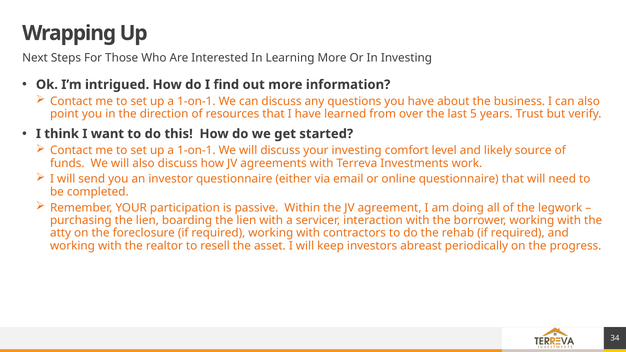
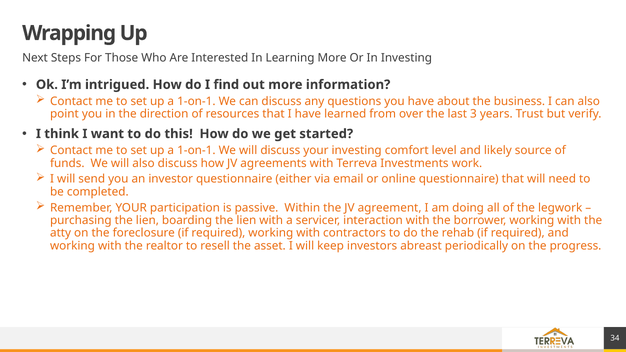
5: 5 -> 3 (473, 114)
